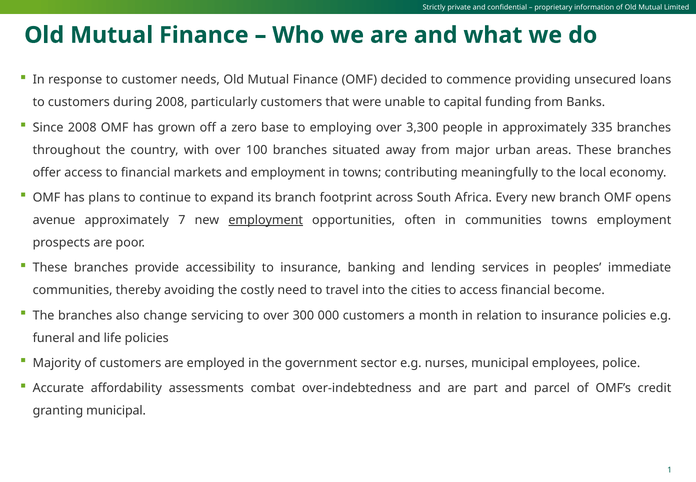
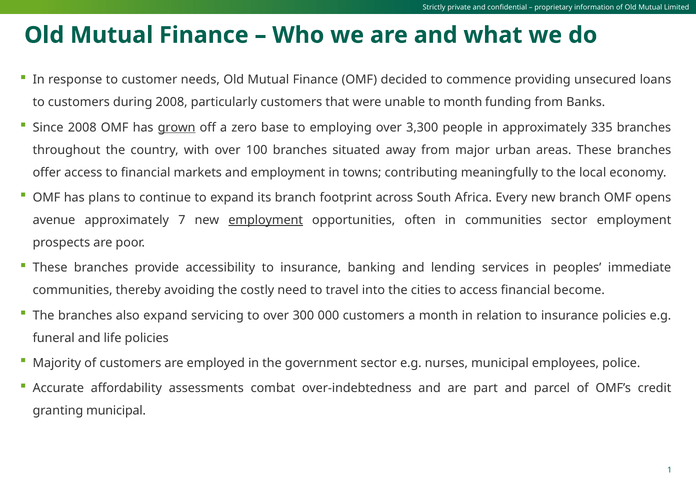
to capital: capital -> month (463, 102)
grown underline: none -> present (177, 127)
communities towns: towns -> sector (569, 220)
also change: change -> expand (165, 315)
